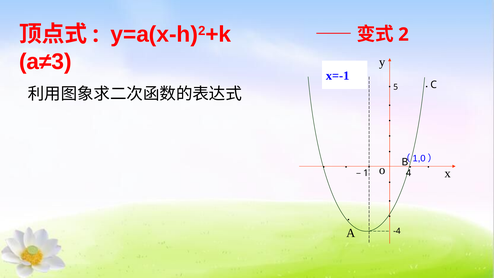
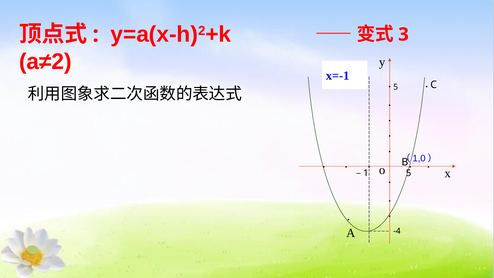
2: 2 -> 3 (403, 34)
a≠3: a≠3 -> a≠2 (45, 62)
–1 4: 4 -> 5 (409, 173)
